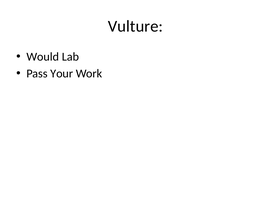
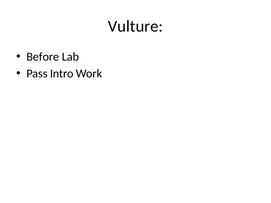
Would: Would -> Before (43, 57)
Your: Your -> Intro (62, 74)
